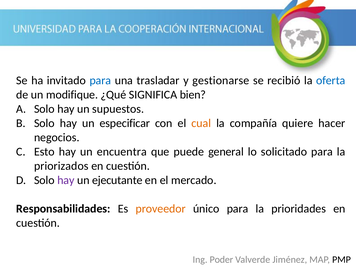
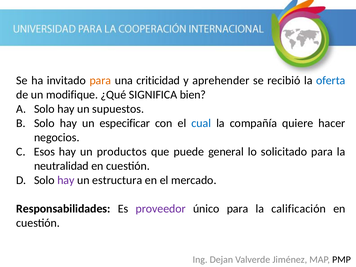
para colour: blue -> orange (100, 81)
trasladar: trasladar -> criticidad (158, 81)
gestionarse: gestionarse -> aprehender (221, 81)
cual colour: orange -> blue (201, 123)
Esto: Esto -> Esos (44, 152)
encuentra: encuentra -> productos (122, 152)
priorizados: priorizados -> neutralidad (61, 166)
ejecutante: ejecutante -> estructura (117, 180)
proveedor colour: orange -> purple (161, 209)
prioridades: prioridades -> calificación (299, 209)
Poder: Poder -> Dejan (221, 260)
